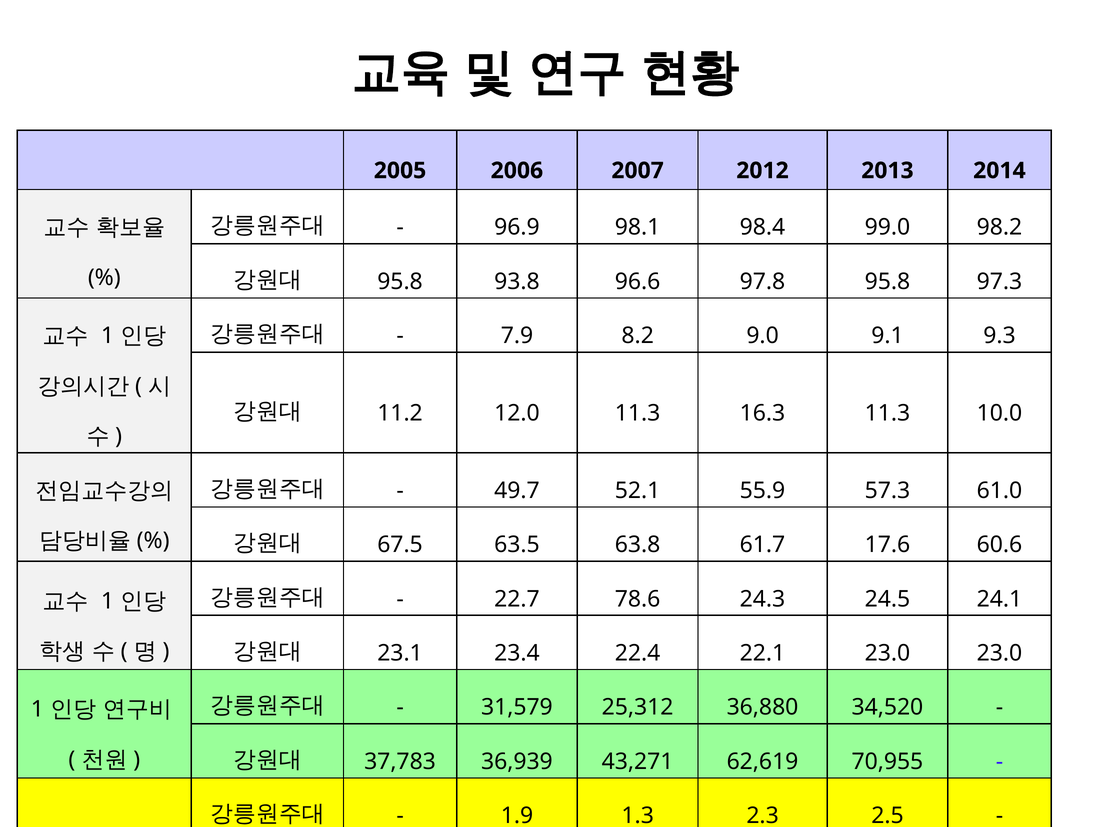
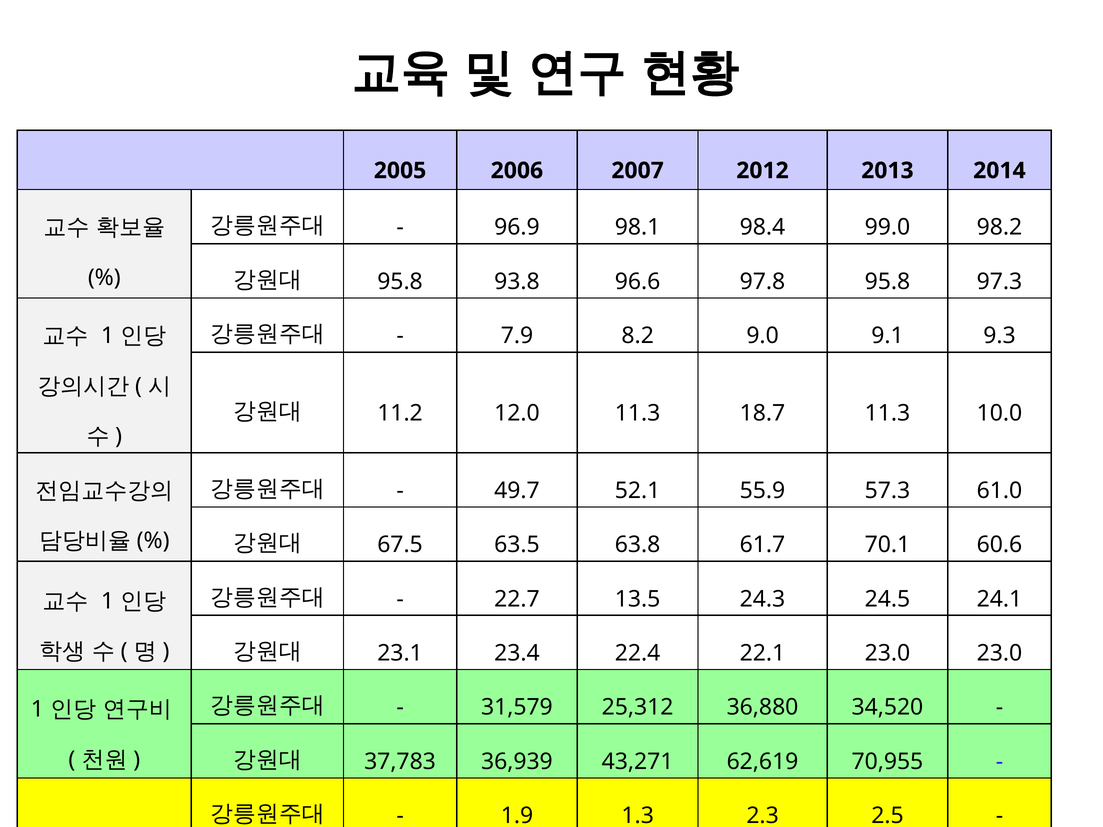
16.3: 16.3 -> 18.7 (762, 413)
17.6: 17.6 -> 70.1 (887, 545)
78.6: 78.6 -> 13.5 (638, 599)
